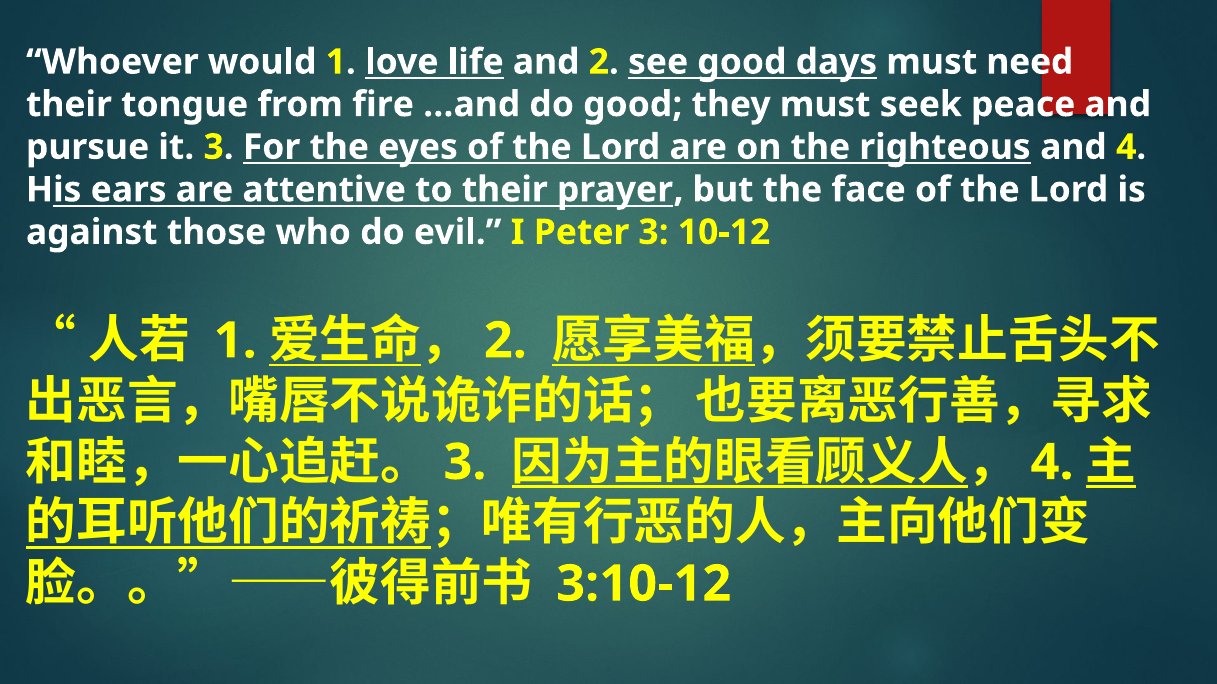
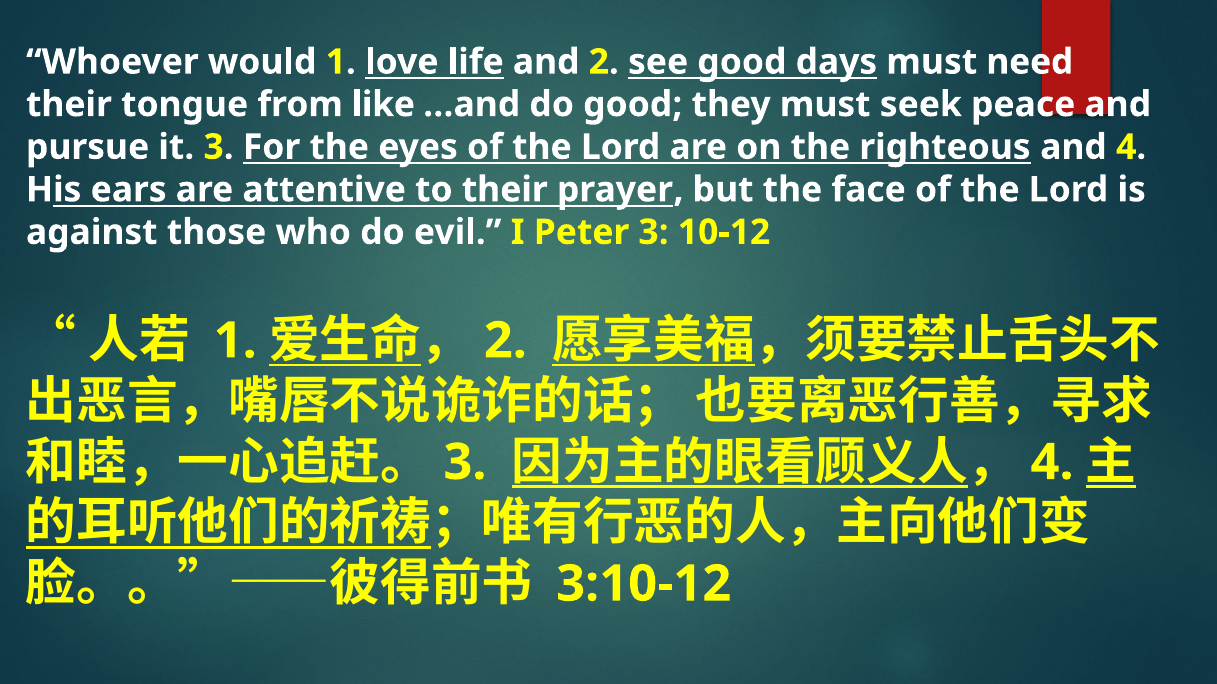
fire: fire -> like (383, 105)
